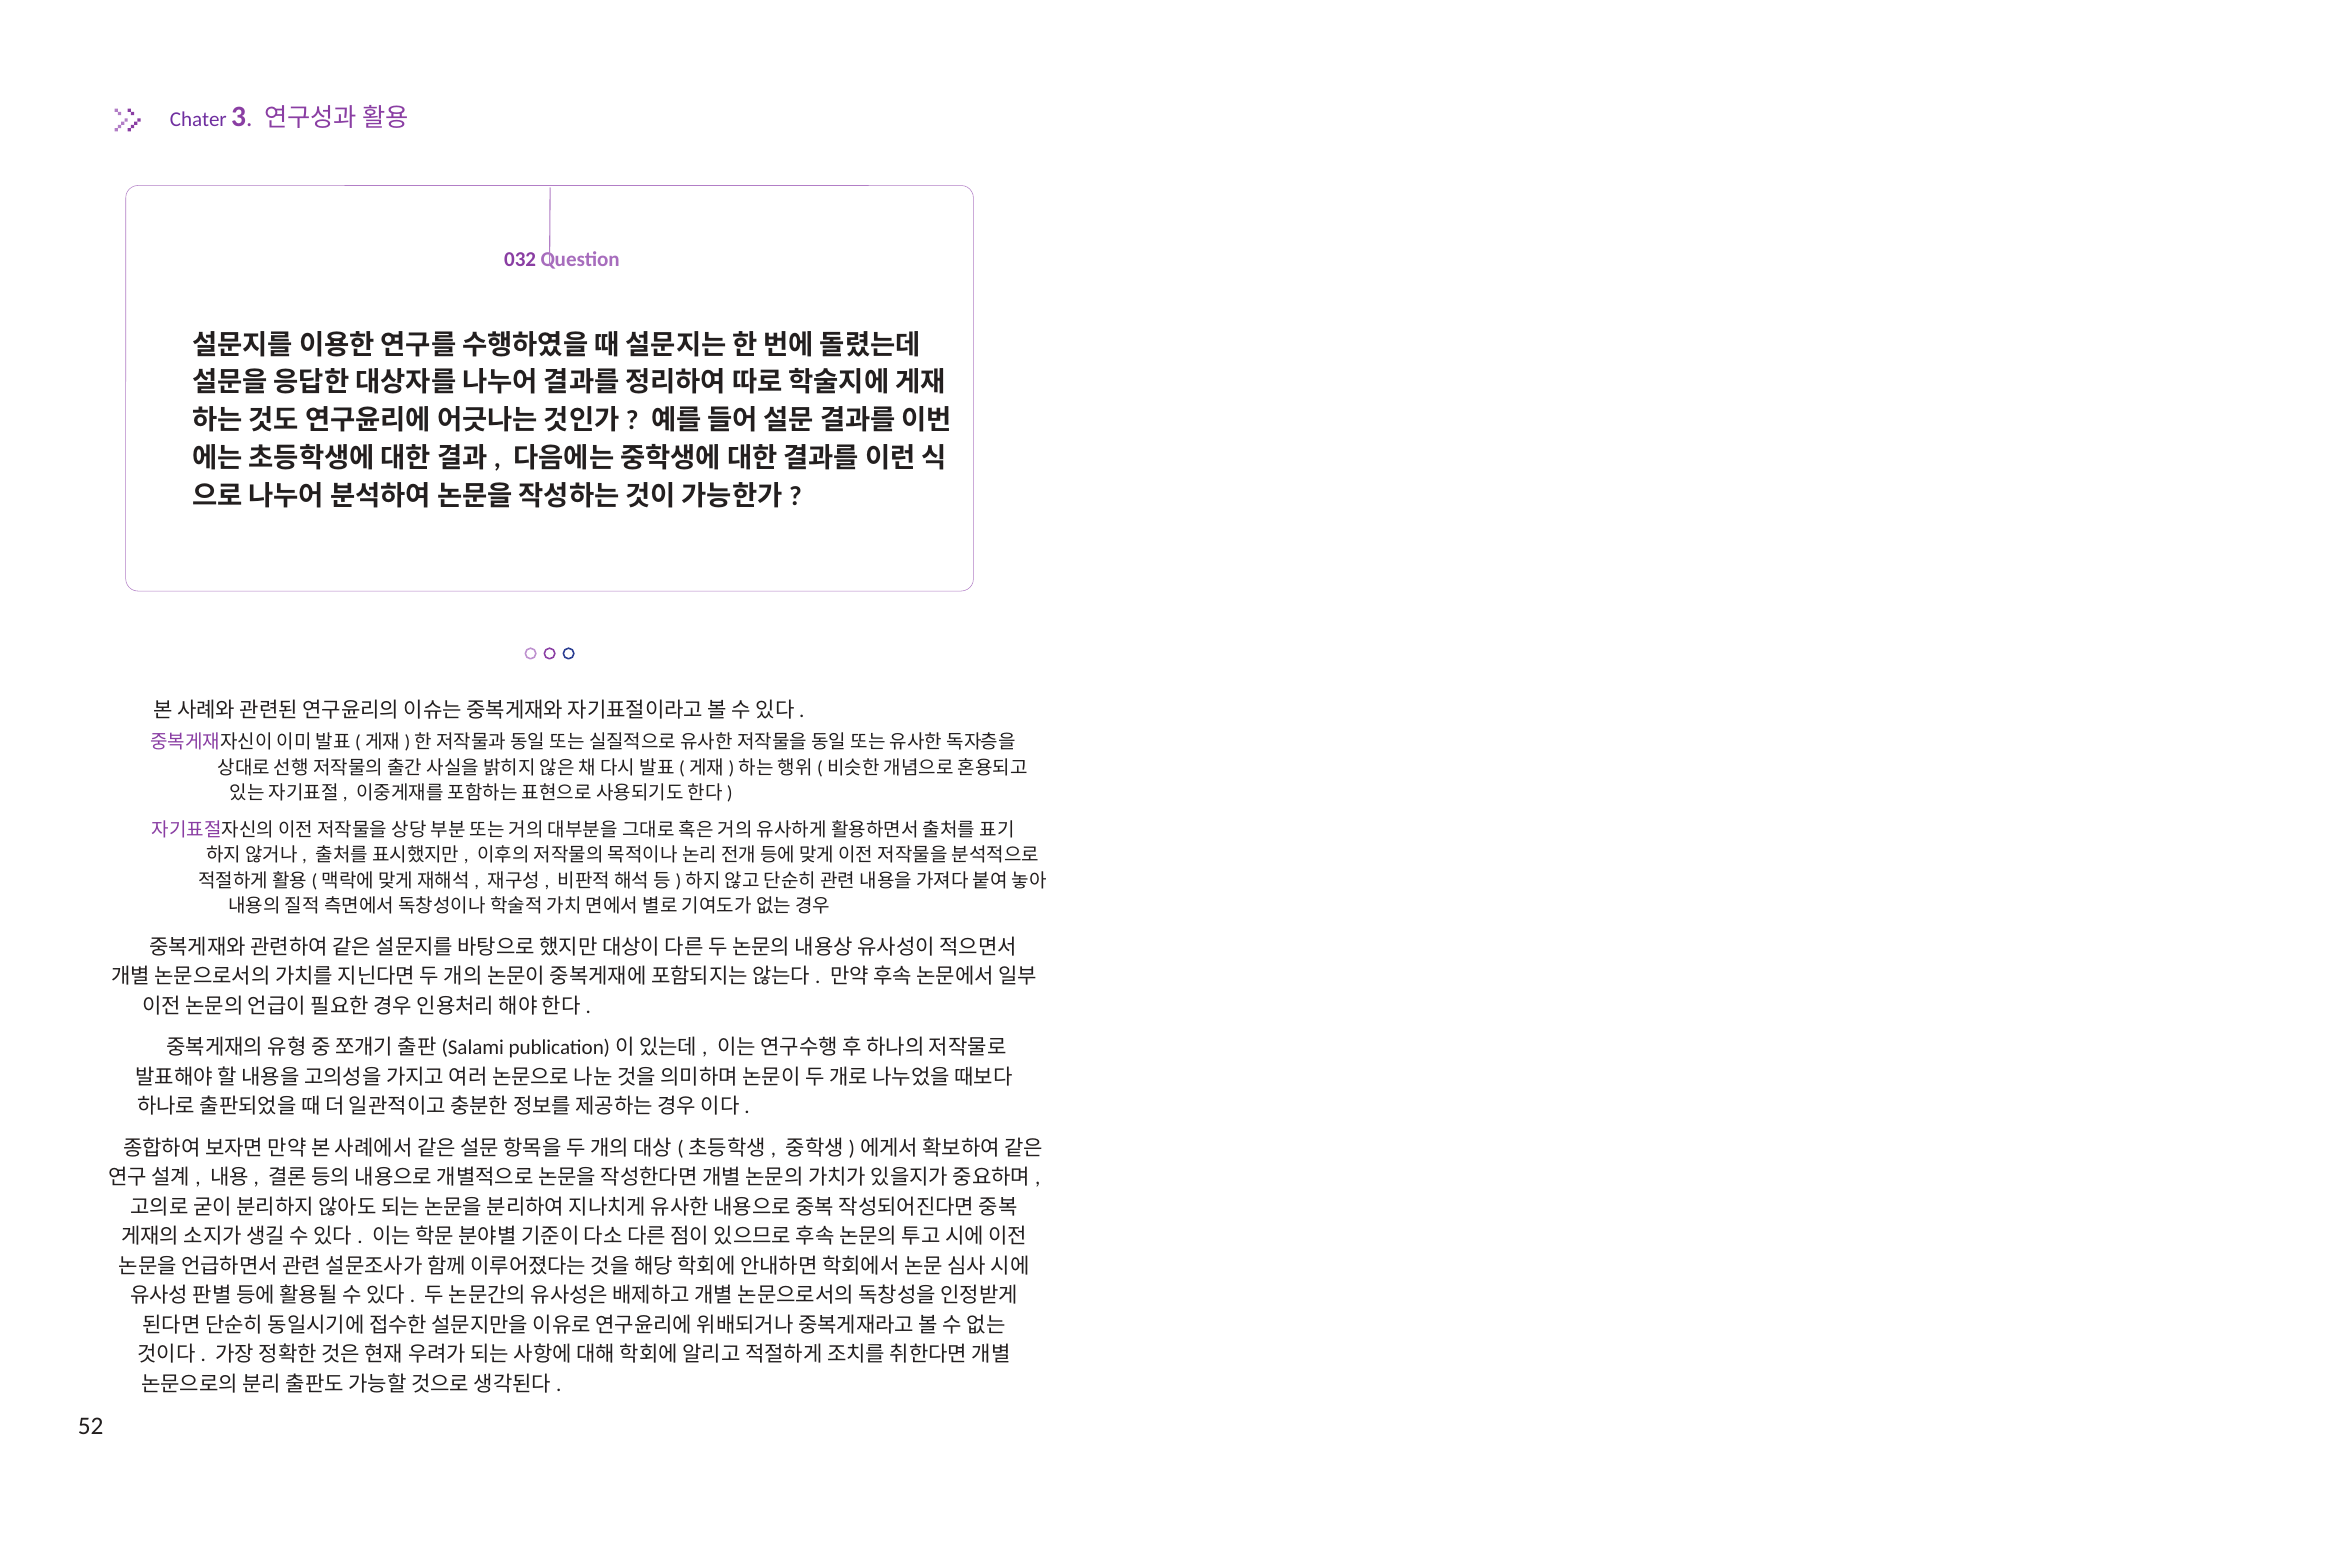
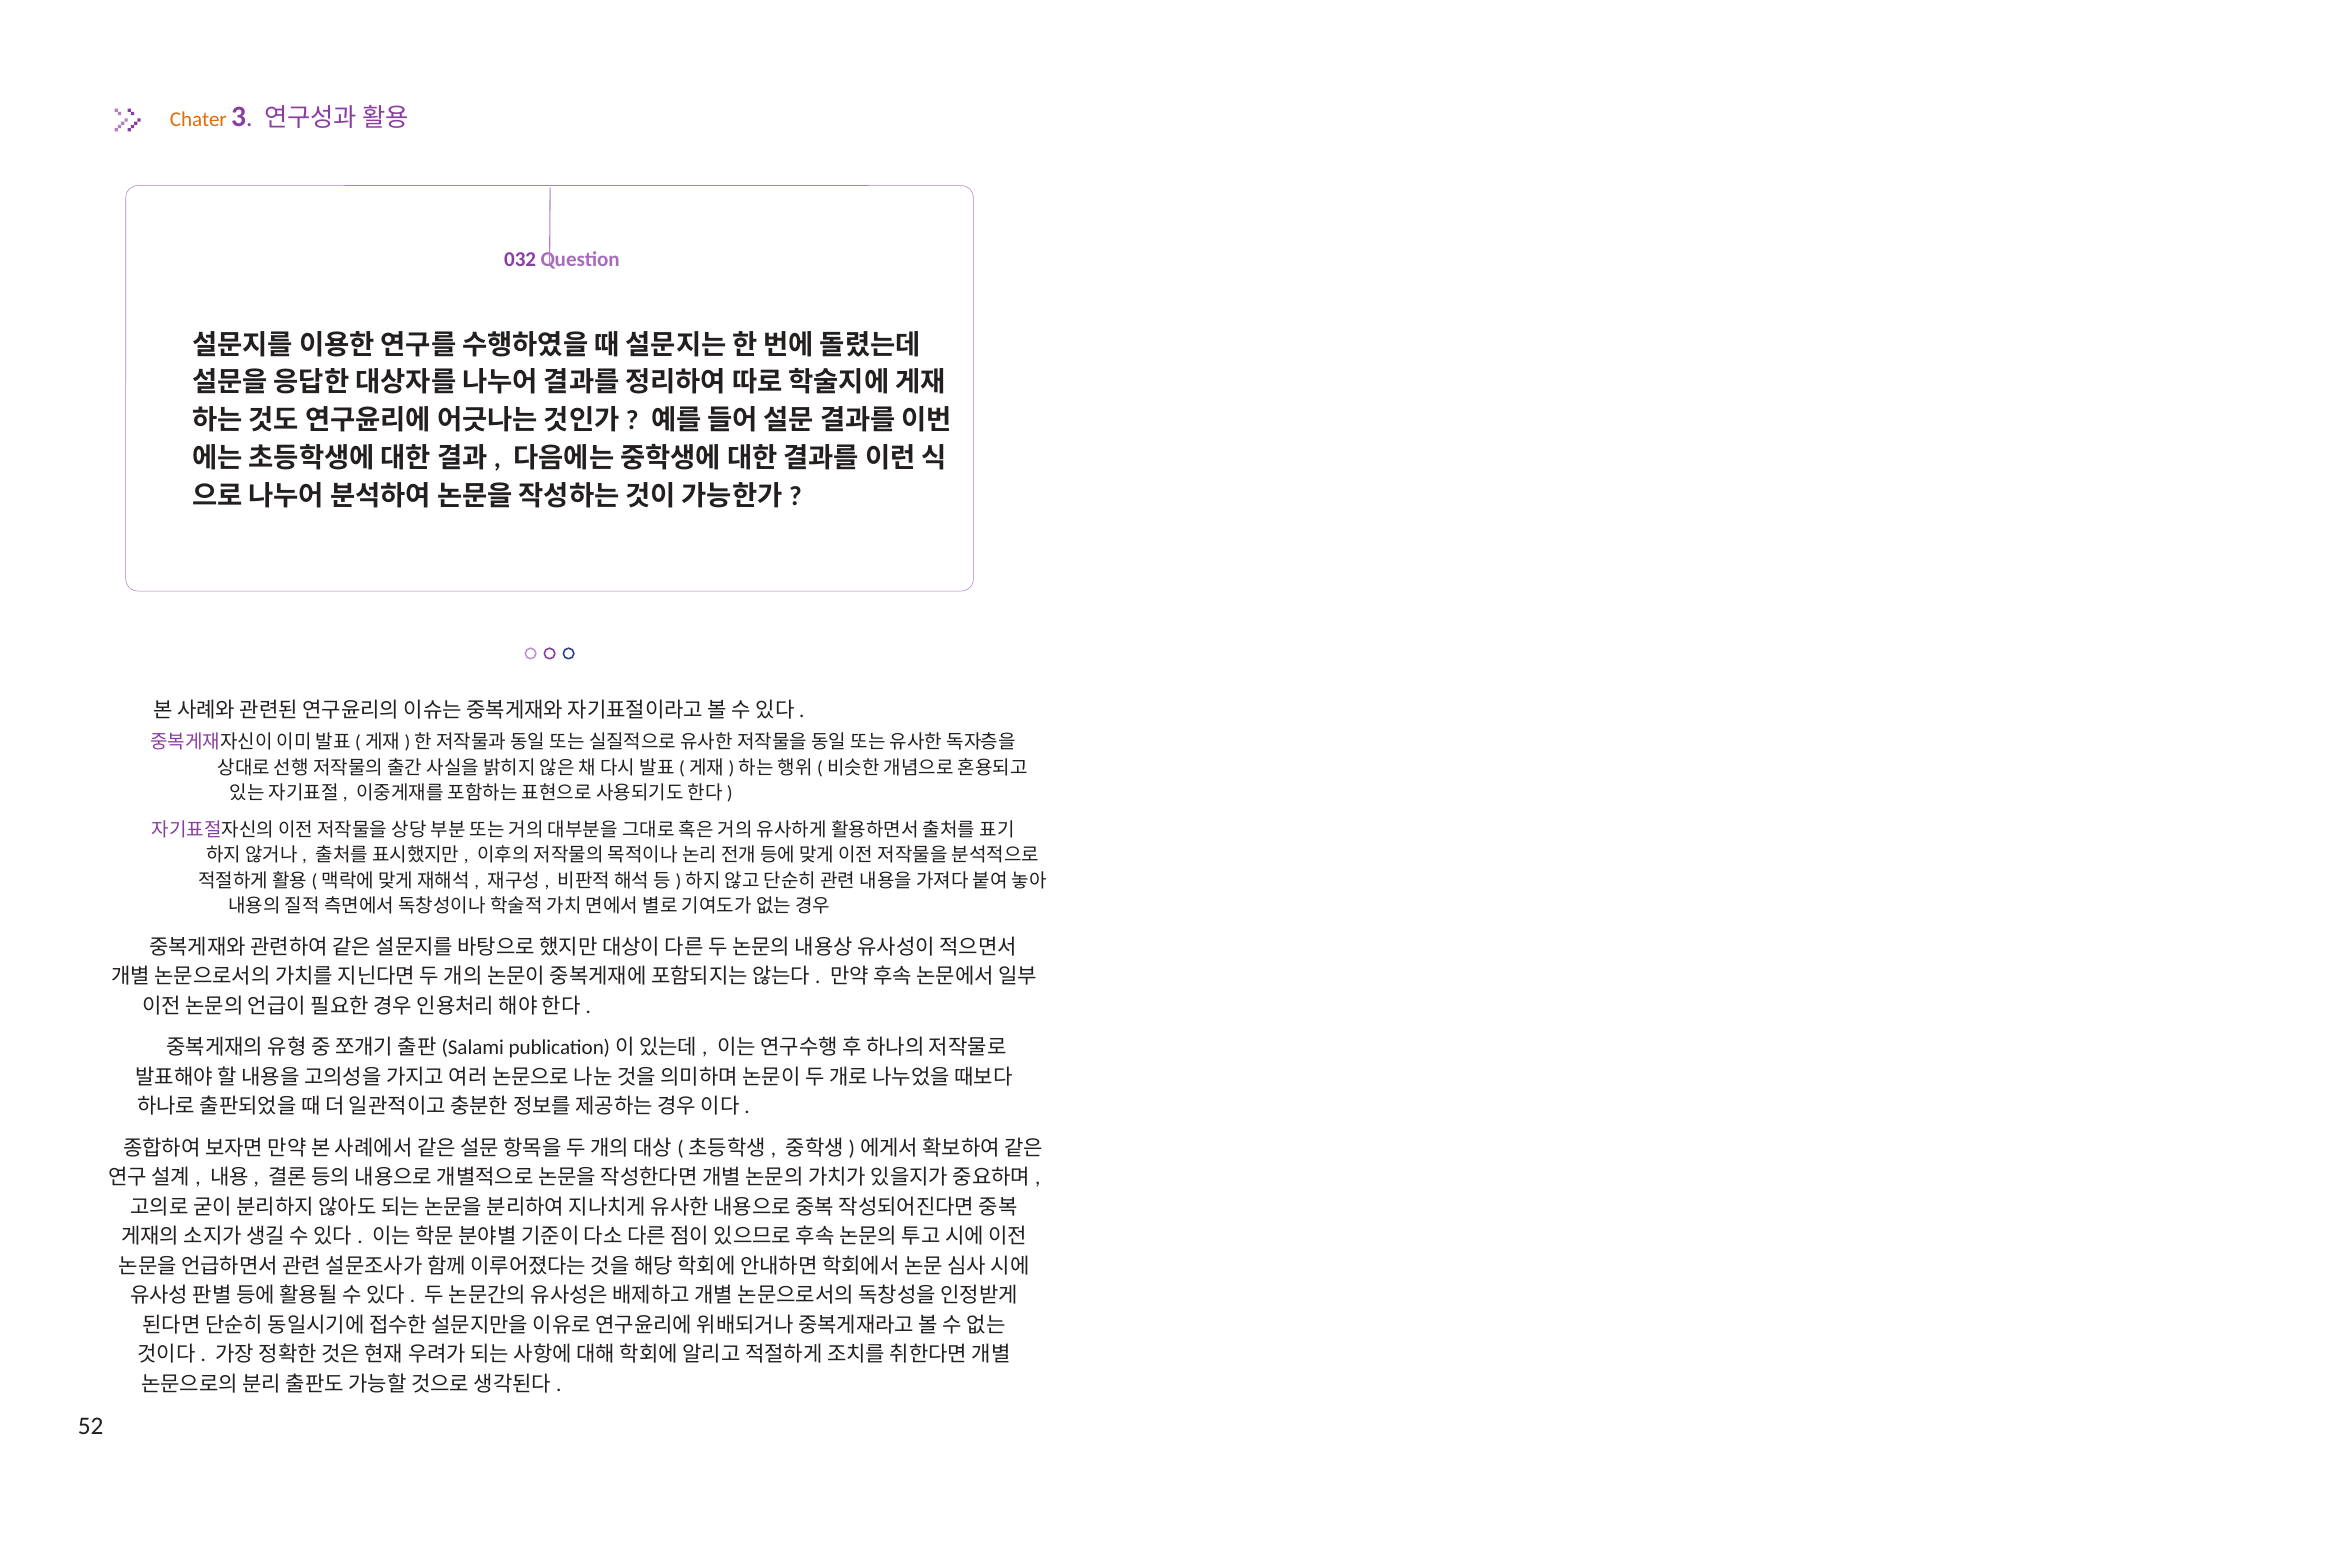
Chater colour: purple -> orange (198, 119)
